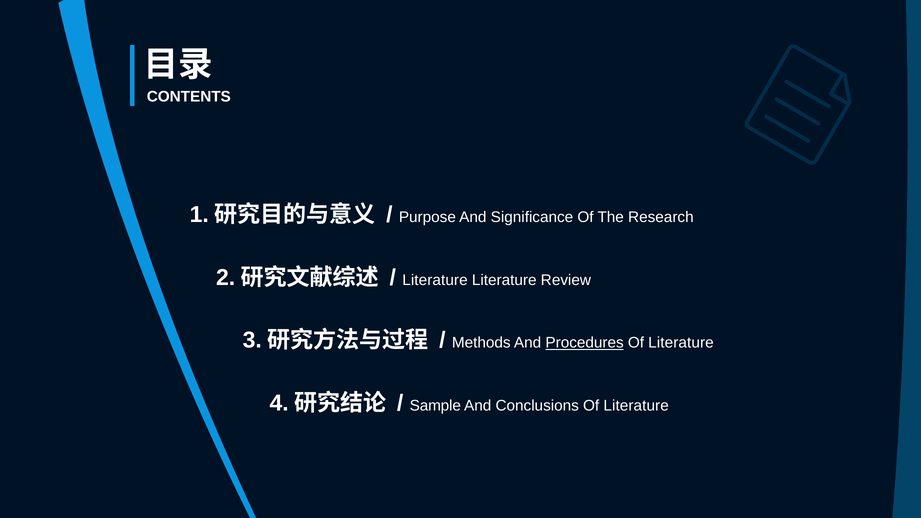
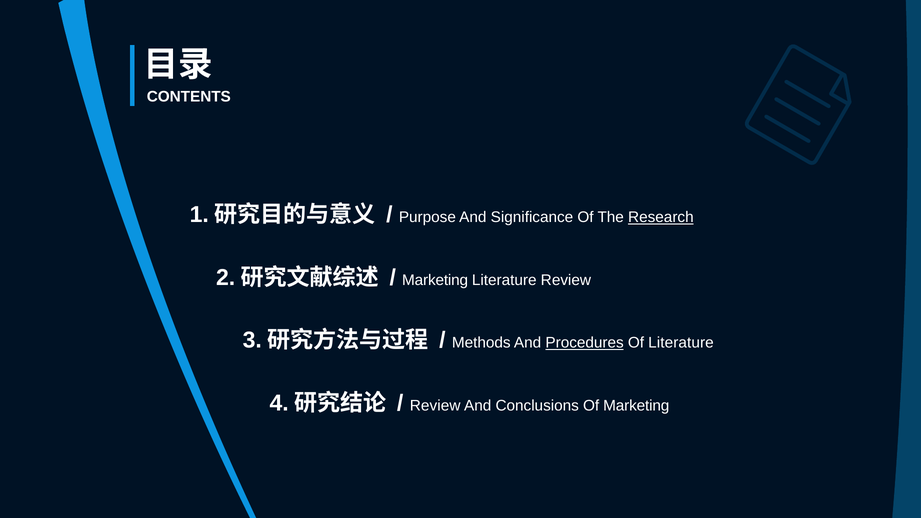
Research underline: none -> present (661, 217)
Literature: Literature -> Marketing (435, 280)
Sample: Sample -> Review (435, 406)
Conclusions Of Literature: Literature -> Marketing (636, 406)
